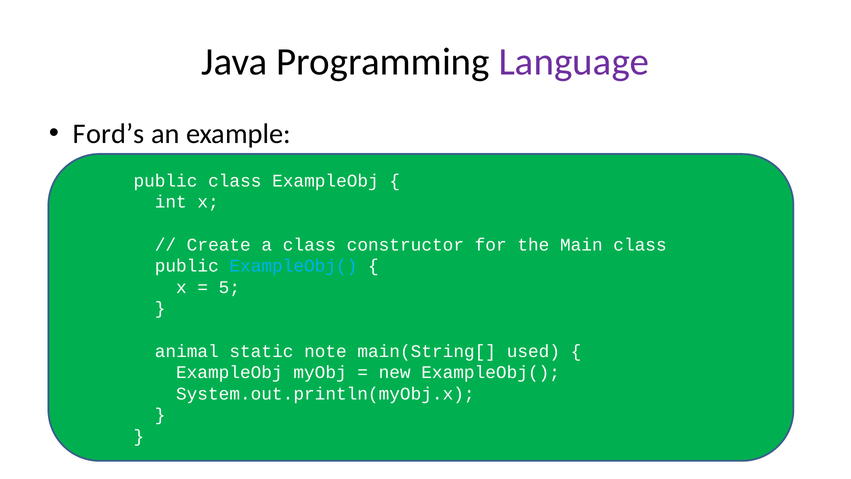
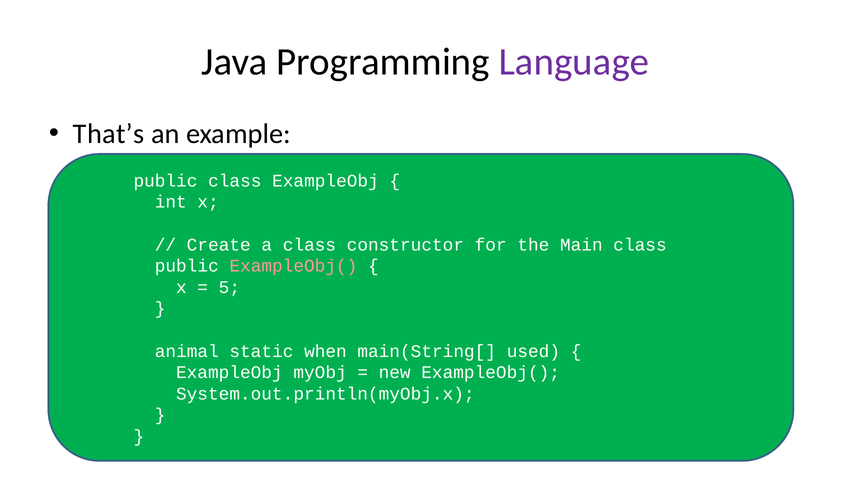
Ford’s: Ford’s -> That’s (109, 134)
ExampleObj( colour: light blue -> pink (293, 266)
note: note -> when (325, 351)
